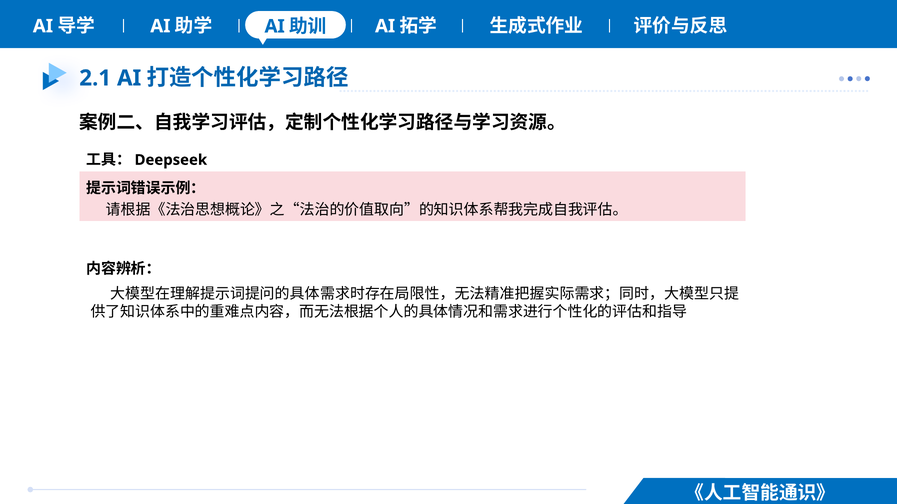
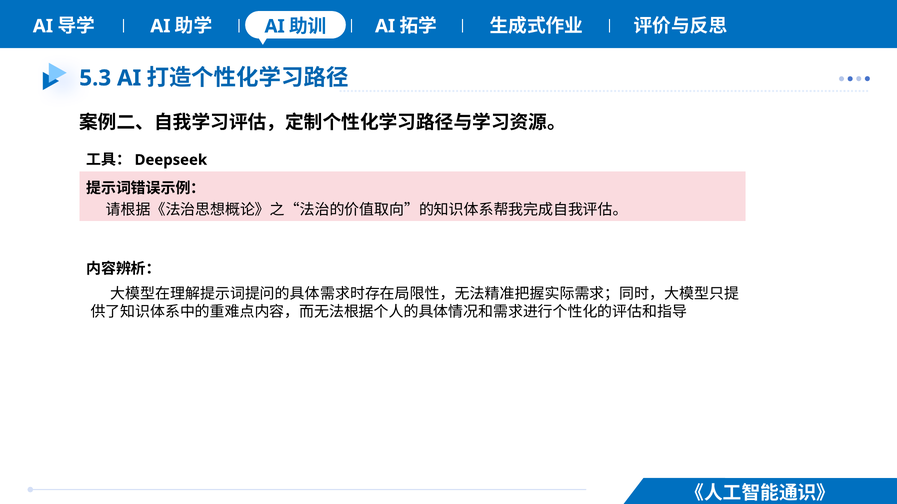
2.1: 2.1 -> 5.3 (95, 78)
